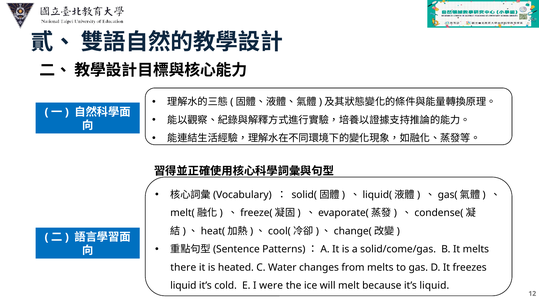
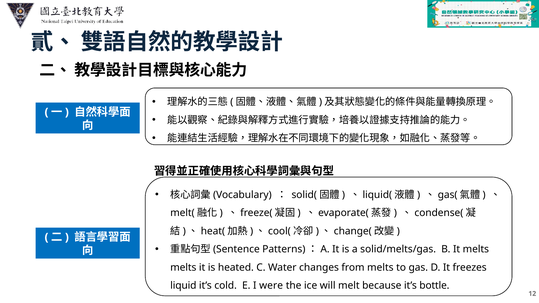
solid/come/gas: solid/come/gas -> solid/melts/gas (398, 249)
there: there -> melts (183, 268)
it’s liquid: liquid -> bottle (434, 286)
